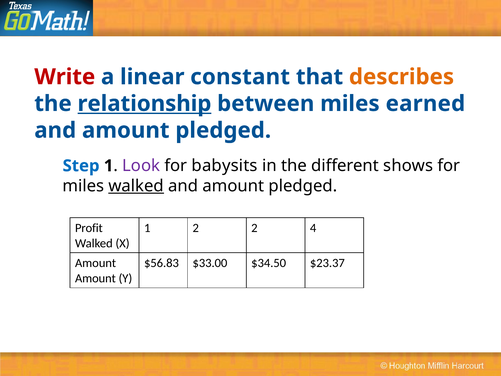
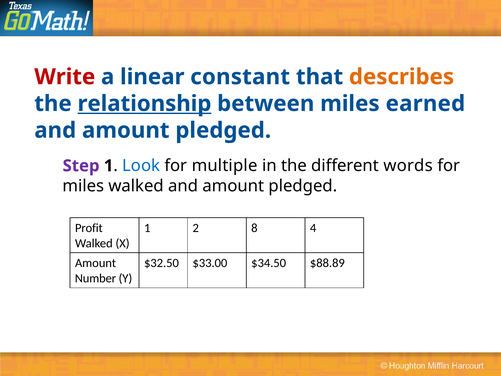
Step colour: blue -> purple (81, 166)
Look colour: purple -> blue (141, 166)
babysits: babysits -> multiple (225, 166)
shows: shows -> words (408, 166)
walked underline: present -> none (136, 186)
2 2: 2 -> 8 (254, 228)
$56.83: $56.83 -> $32.50 (161, 263)
$23.37: $23.37 -> $88.89 (327, 263)
Amount: Amount -> Number (95, 278)
